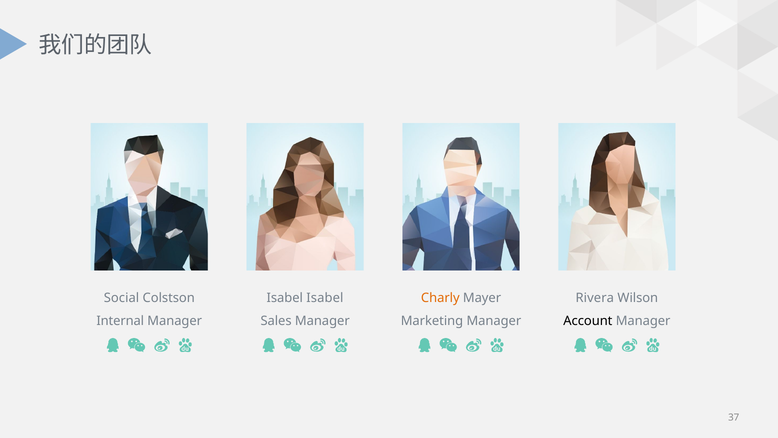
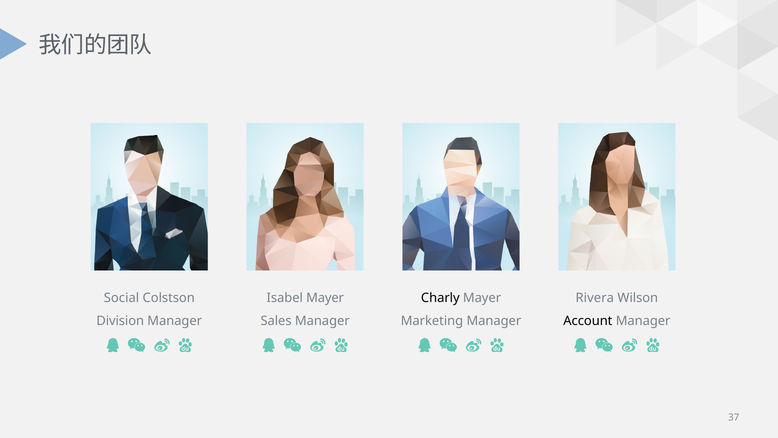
Isabel Isabel: Isabel -> Mayer (325, 298)
Charly colour: orange -> black (440, 298)
Internal: Internal -> Division (120, 321)
